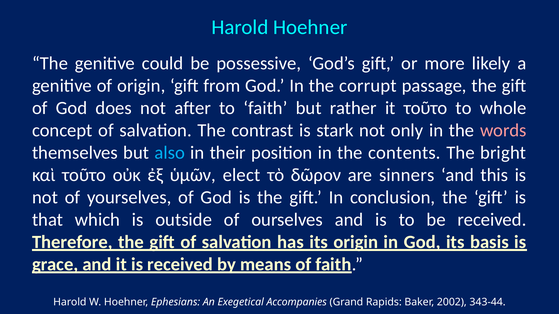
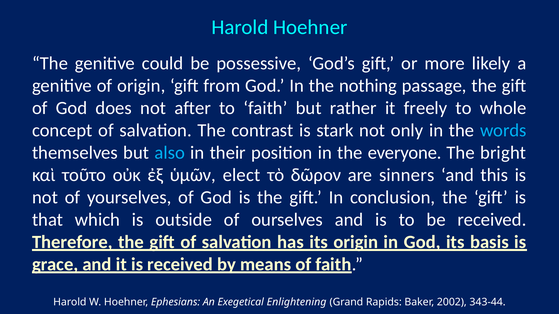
corrupt: corrupt -> nothing (368, 86)
it τοῦτο: τοῦτο -> freely (426, 108)
words colour: pink -> light blue (503, 131)
contents: contents -> everyone (405, 153)
Accompanies: Accompanies -> Enlightening (297, 303)
